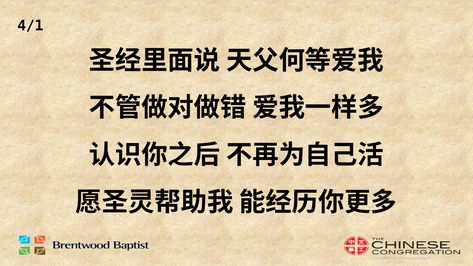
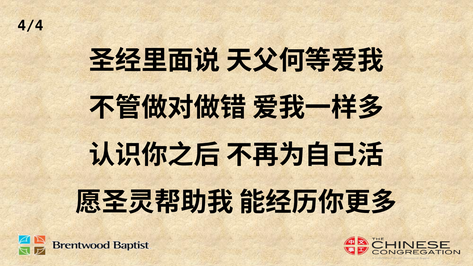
4/1: 4/1 -> 4/4 (30, 26)
